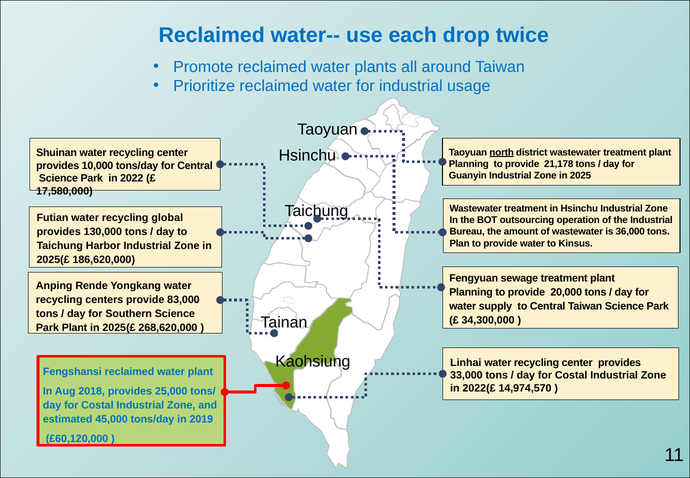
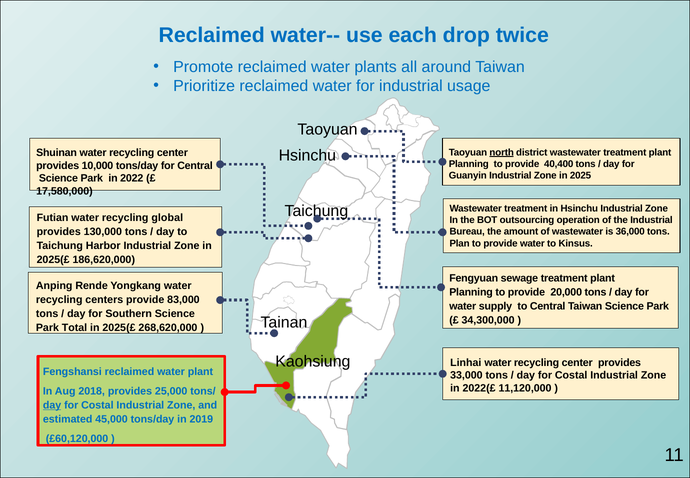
21,178: 21,178 -> 40,400 (559, 164)
Park Plant: Plant -> Total (74, 328)
14,974,570: 14,974,570 -> 11,120,000 (525, 388)
day underline: none -> present (52, 405)
